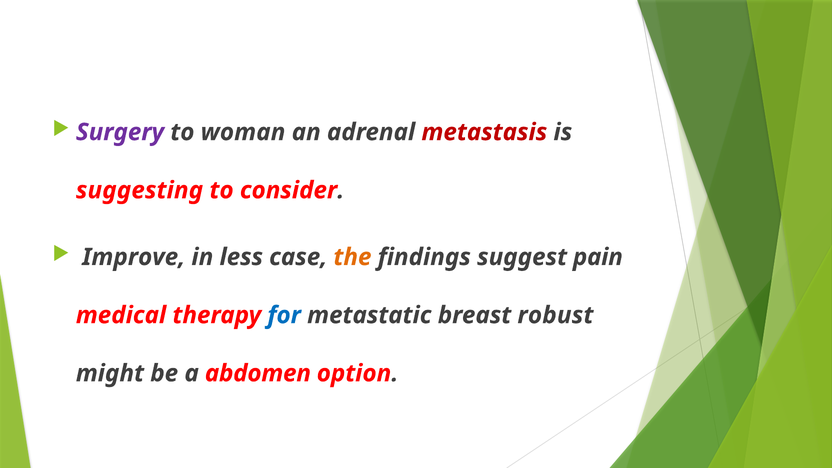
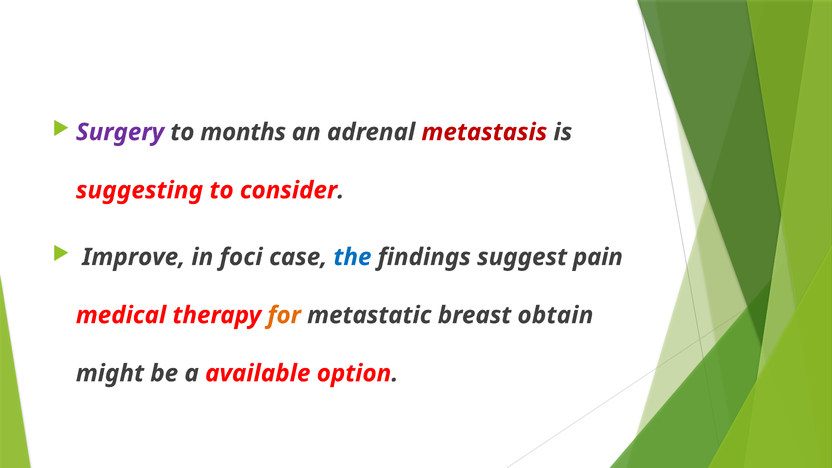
woman: woman -> months (243, 132)
less: less -> foci (241, 257)
the colour: orange -> blue (352, 257)
for colour: blue -> orange (284, 315)
robust: robust -> obtain (555, 315)
abdomen: abdomen -> available (258, 373)
